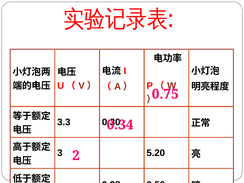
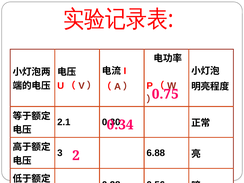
3.3: 3.3 -> 2.1 (64, 122)
5.20: 5.20 -> 6.88 (156, 153)
